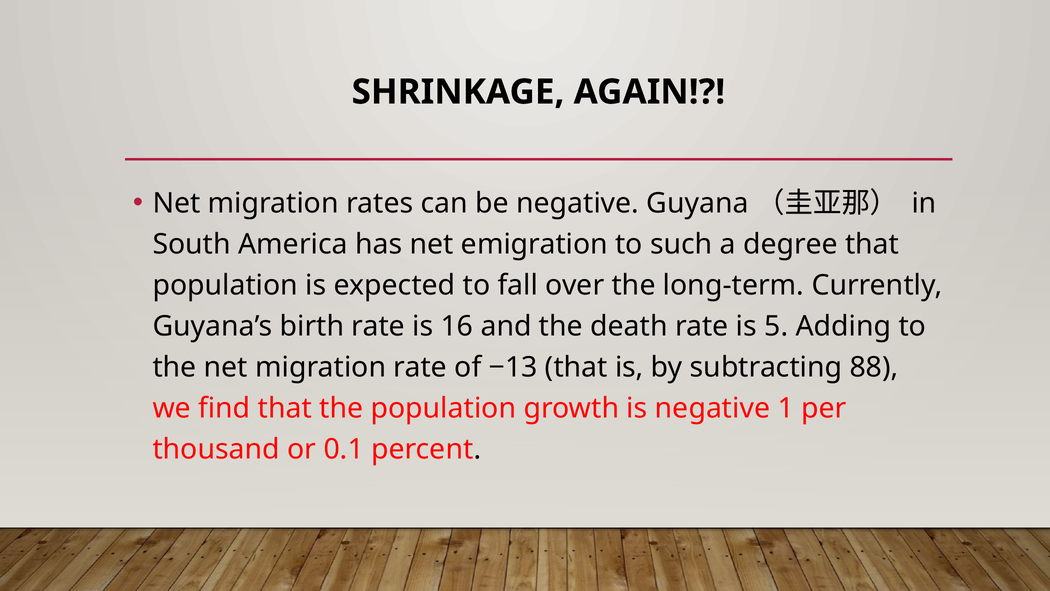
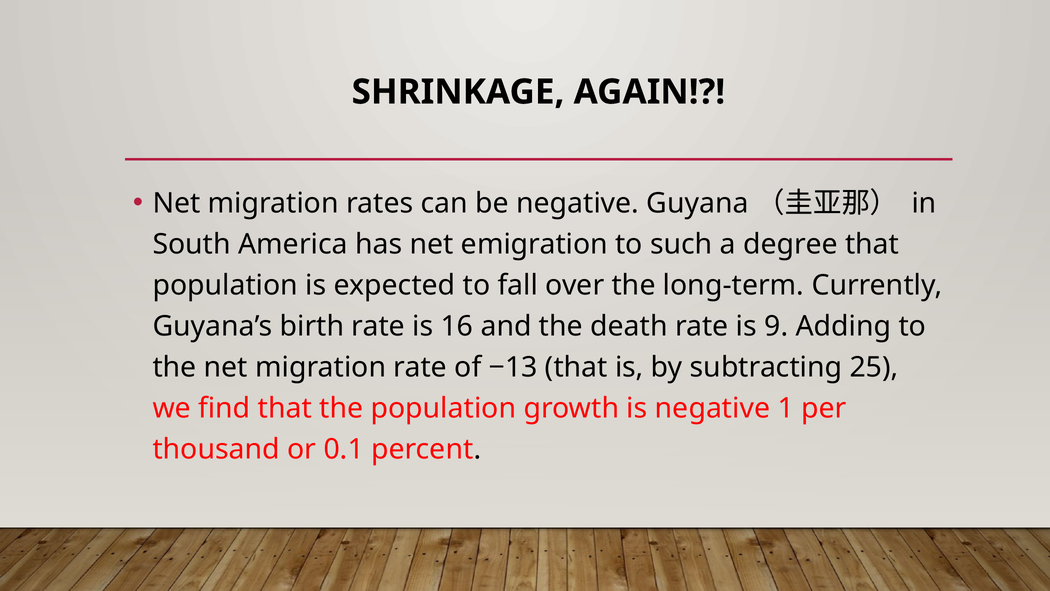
5: 5 -> 9 (776, 326)
88: 88 -> 25 (874, 367)
